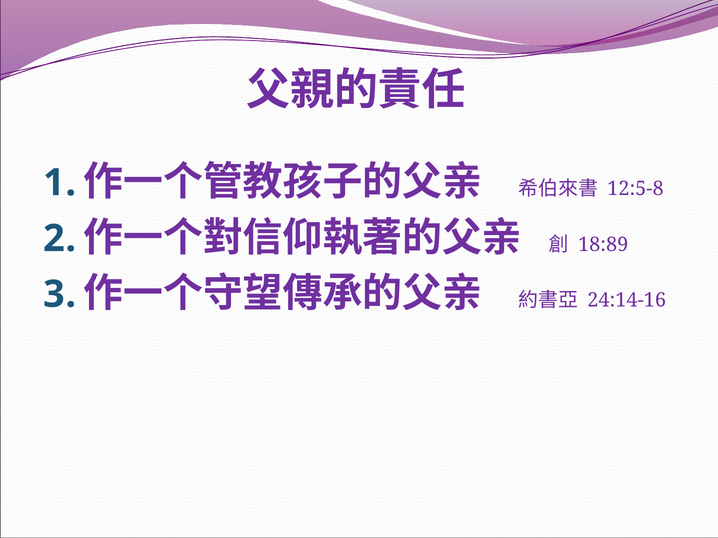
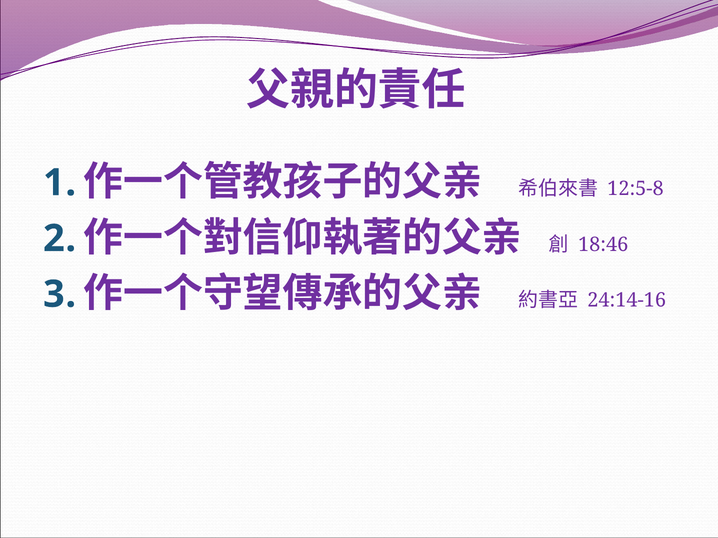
18:89: 18:89 -> 18:46 (603, 245)
